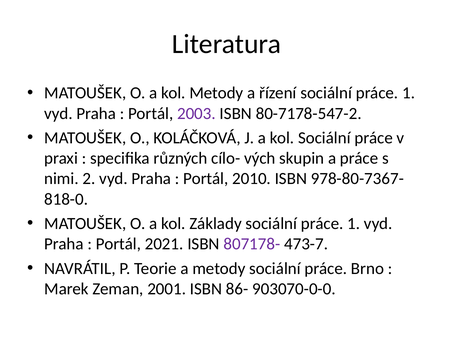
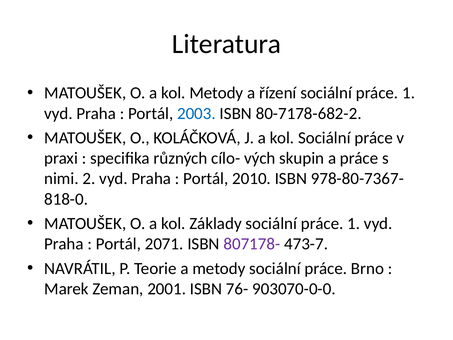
2003 colour: purple -> blue (196, 113)
80-7178-547-2: 80-7178-547-2 -> 80-7178-682-2 (309, 113)
2021: 2021 -> 2071 (164, 244)
86-: 86- -> 76- (237, 289)
